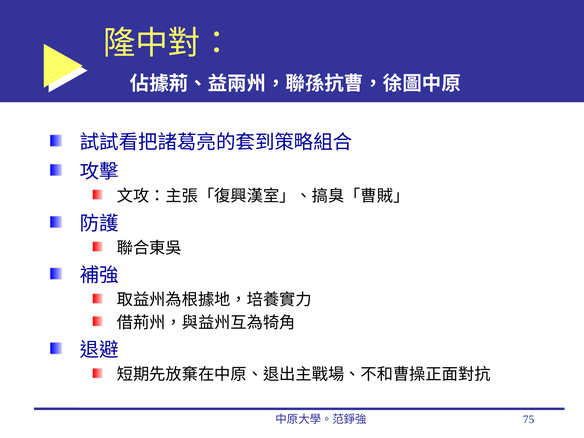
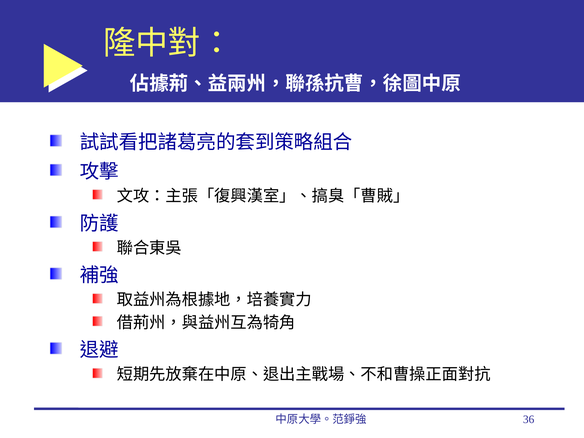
75: 75 -> 36 (529, 419)
